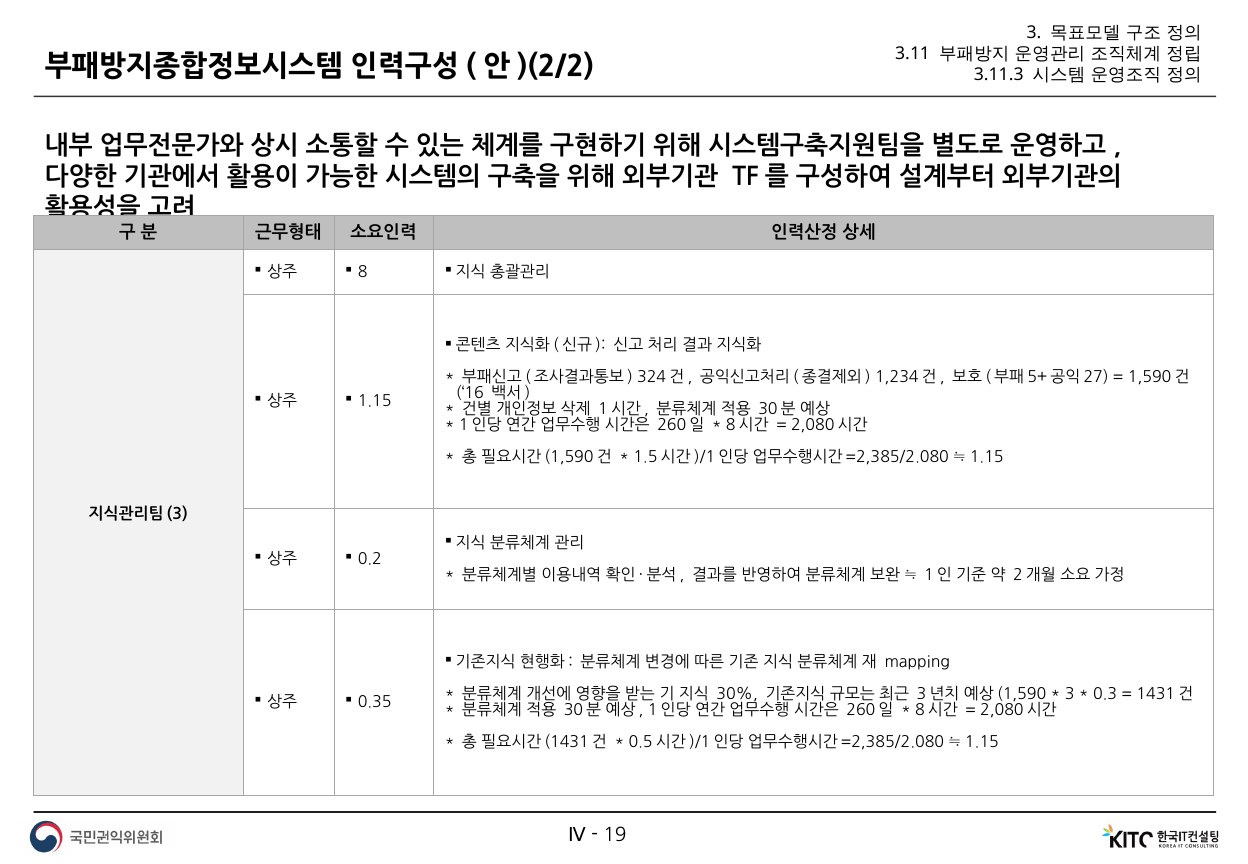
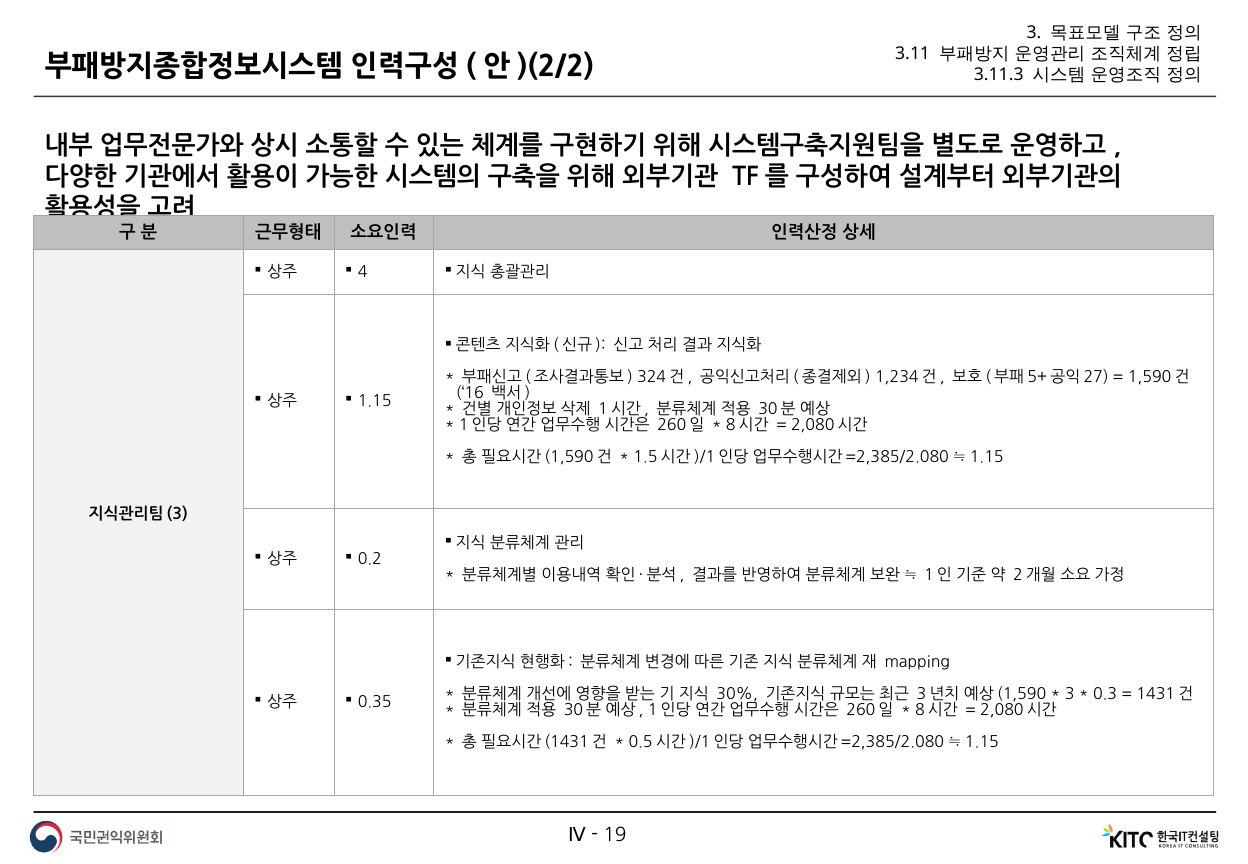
8: 8 -> 4 (363, 272)
